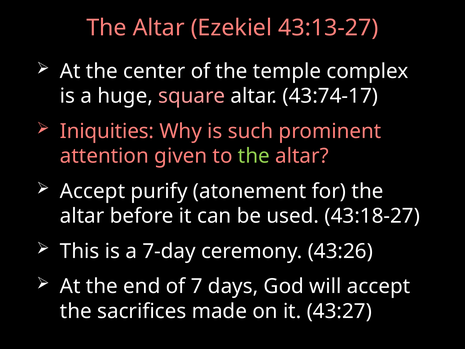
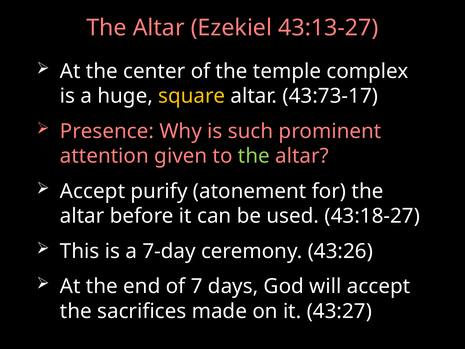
square colour: pink -> yellow (192, 96)
43:74-17: 43:74-17 -> 43:73-17 (330, 96)
Iniquities: Iniquities -> Presence (107, 131)
